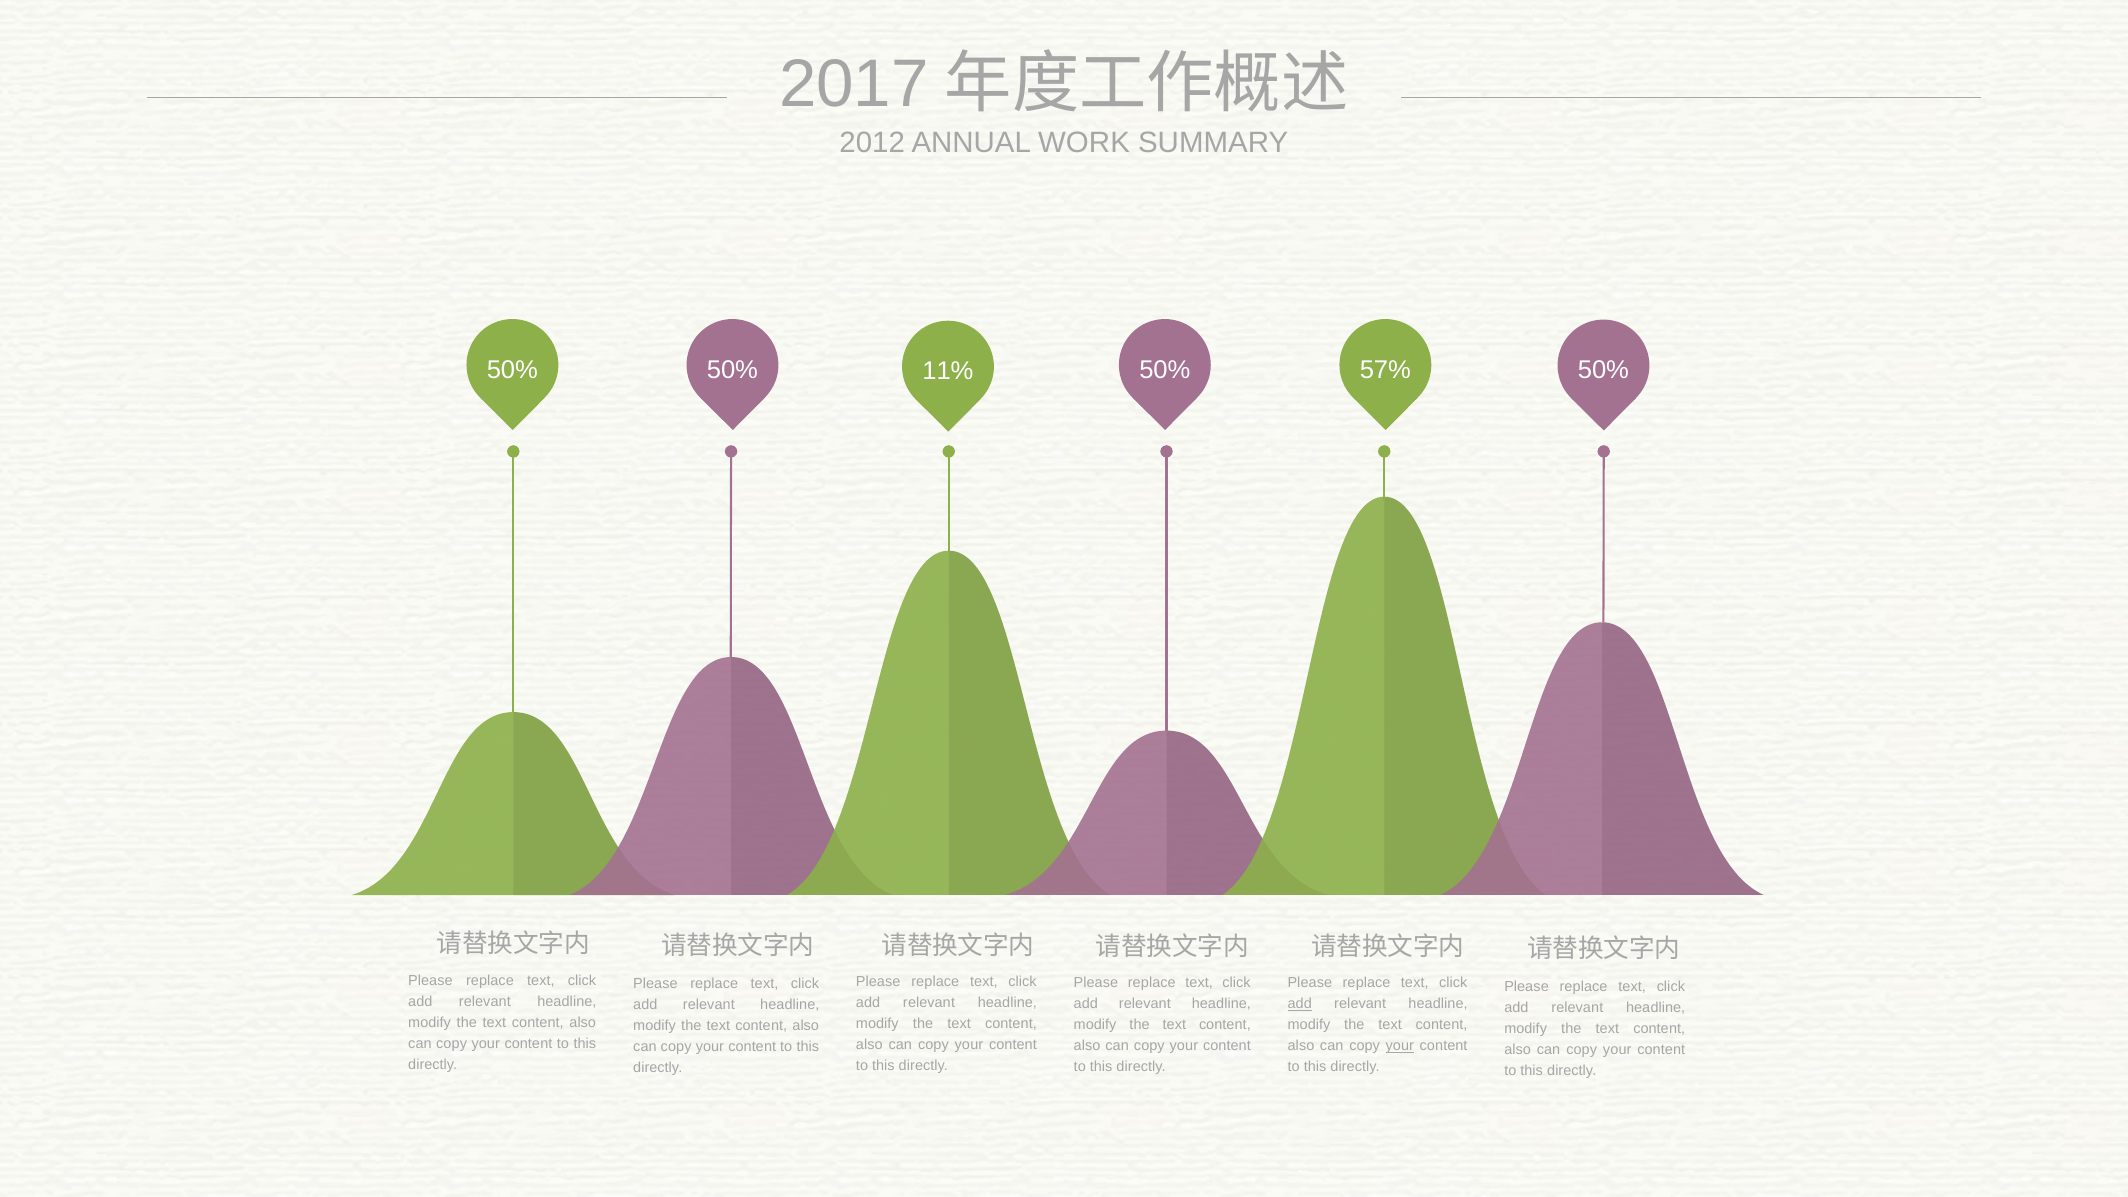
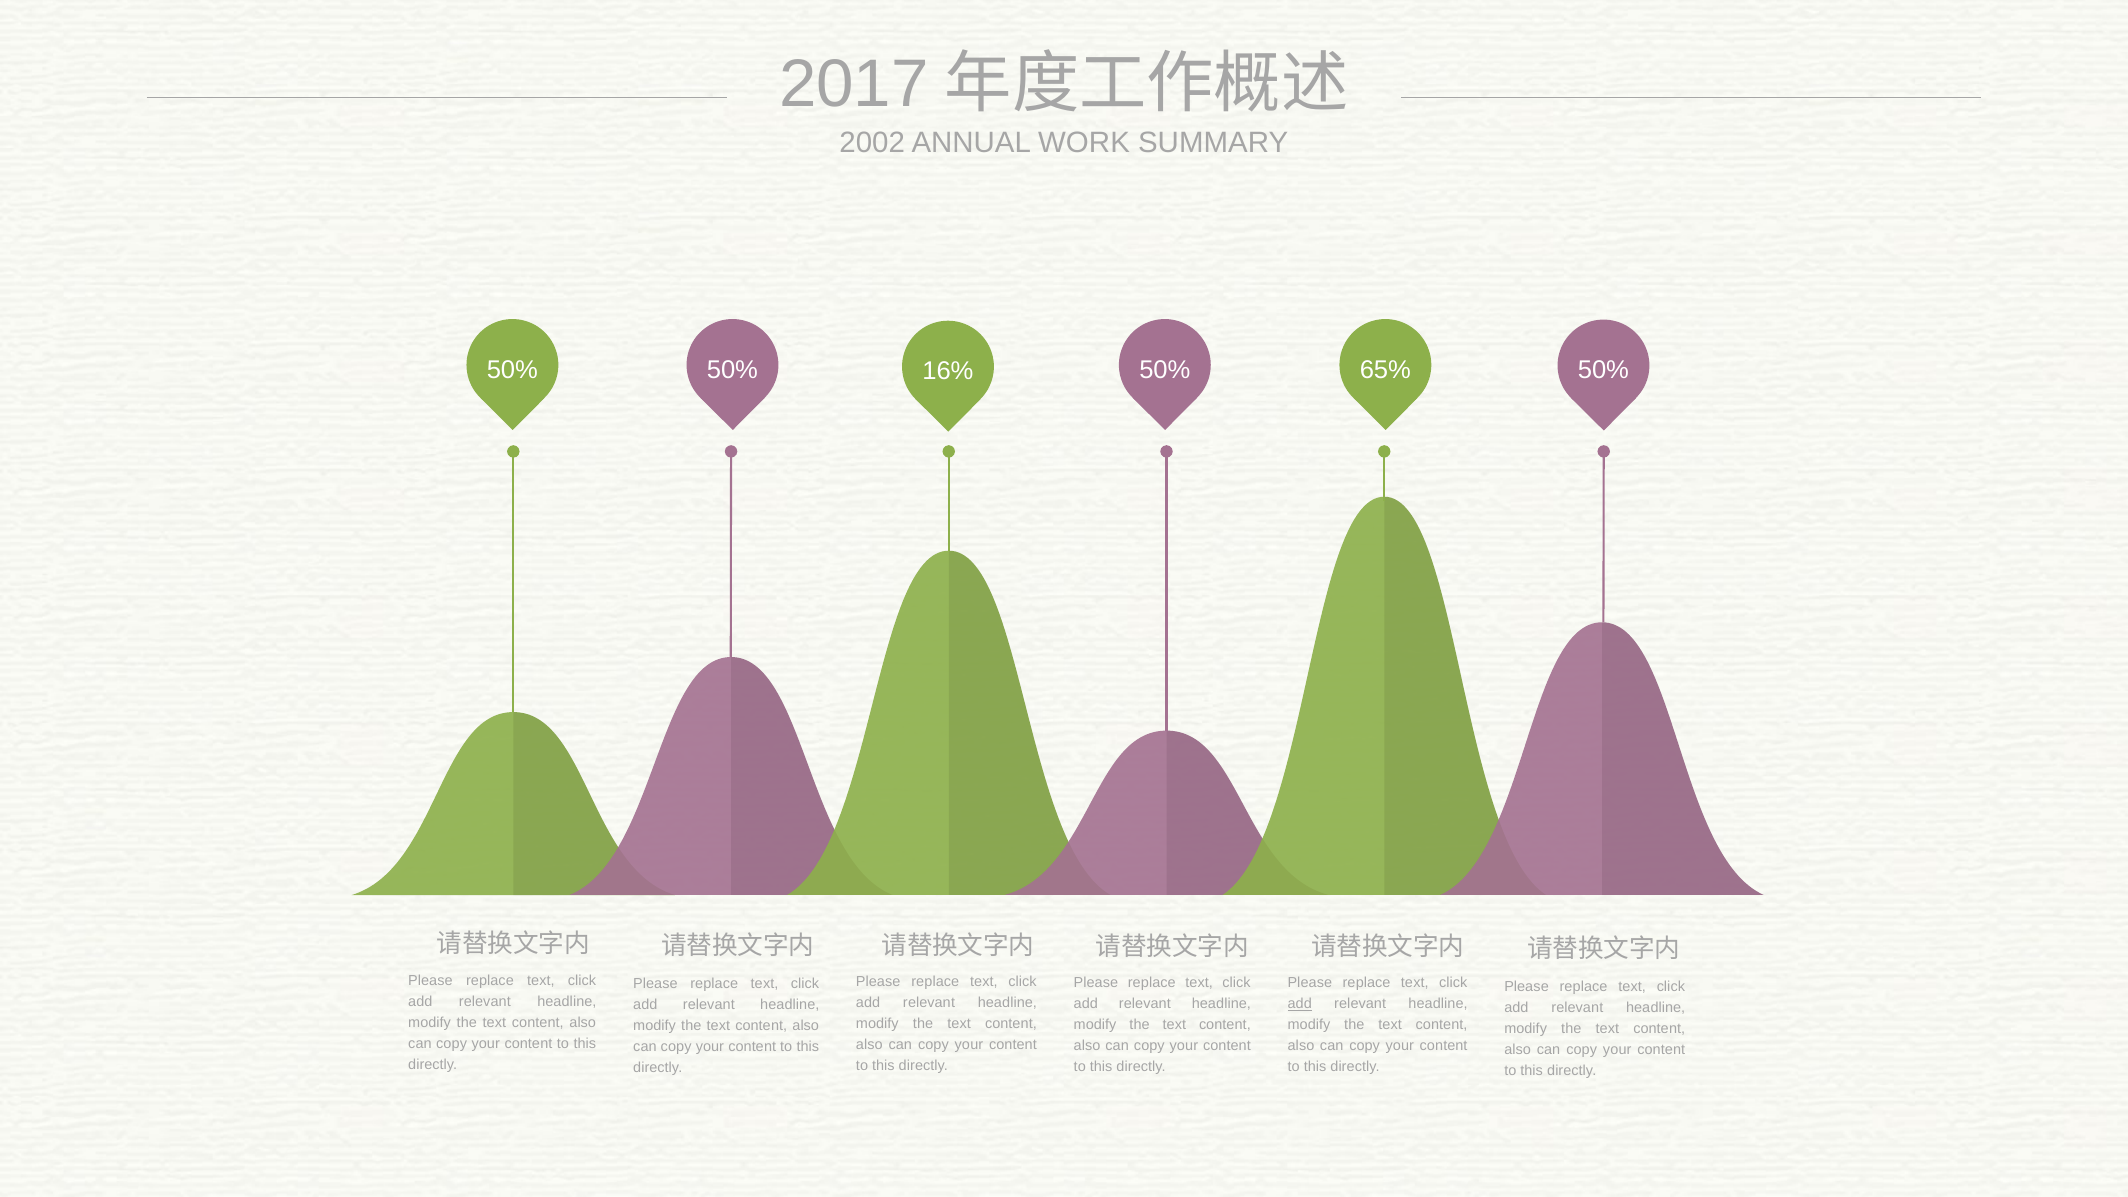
2012: 2012 -> 2002 (872, 143)
11%: 11% -> 16% (948, 371)
57%: 57% -> 65% (1385, 370)
your underline: present -> none (1400, 1046)
